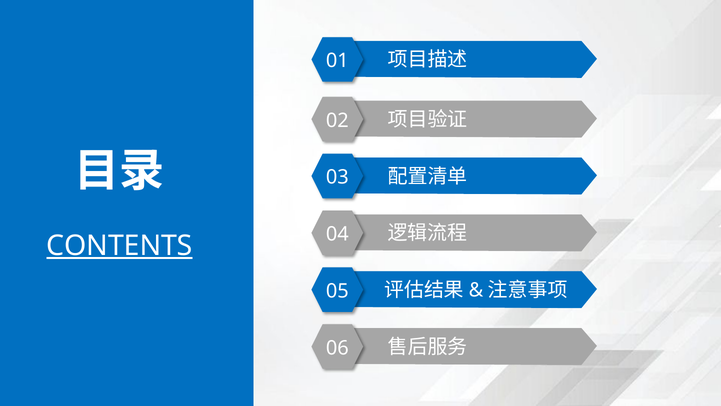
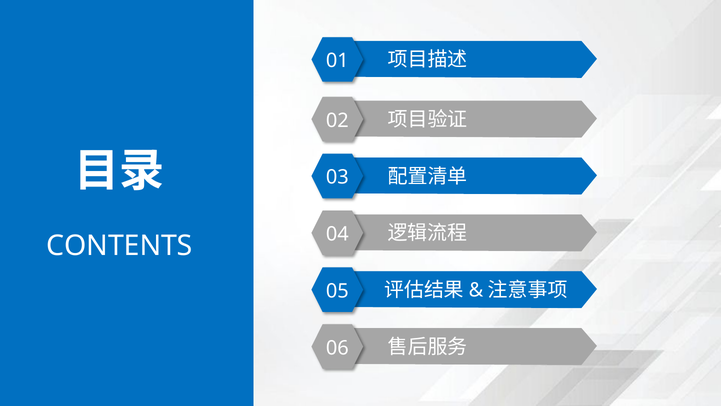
CONTENTS underline: present -> none (119, 245)
